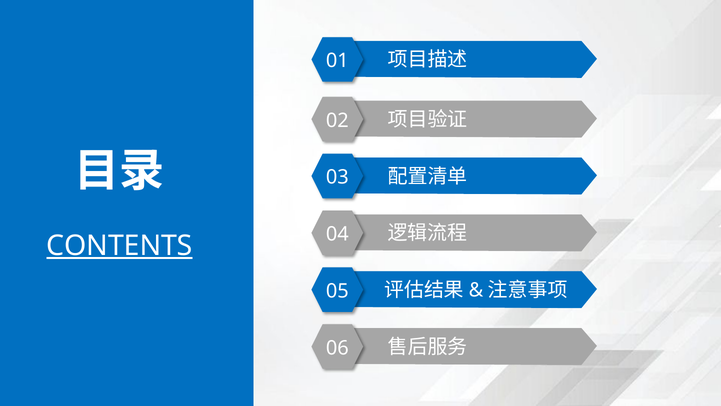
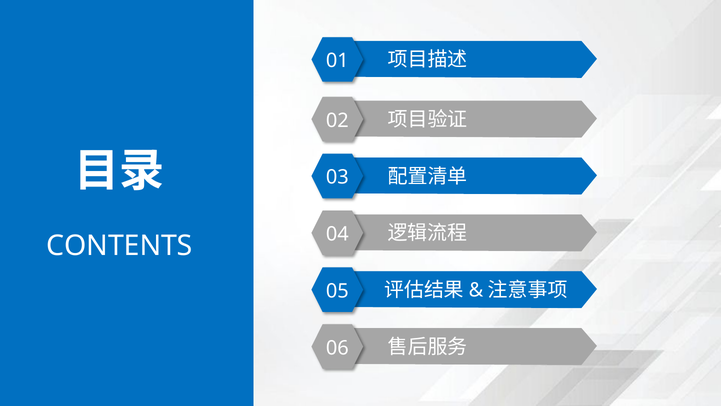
CONTENTS underline: present -> none (119, 245)
